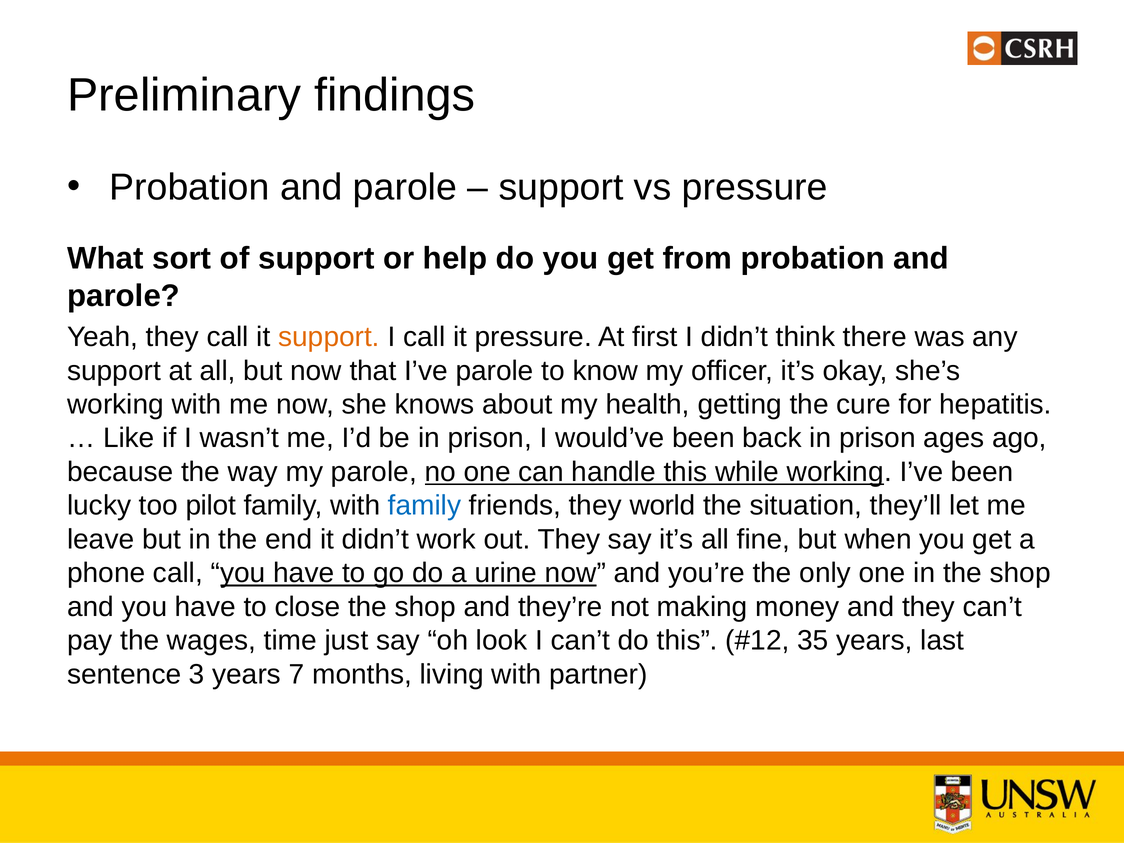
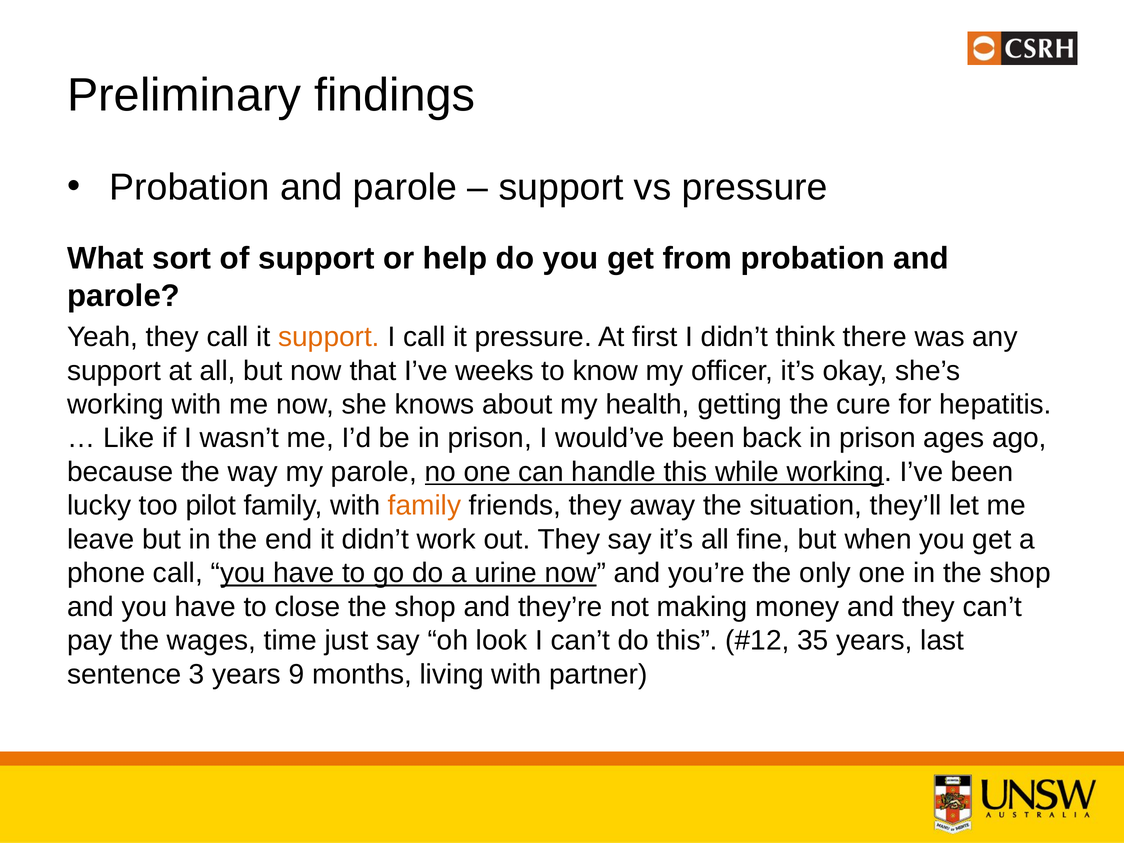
I’ve parole: parole -> weeks (495, 371)
family colour: blue -> orange (425, 506)
world: world -> away (662, 506)
7: 7 -> 9 (297, 674)
